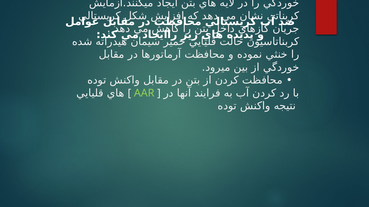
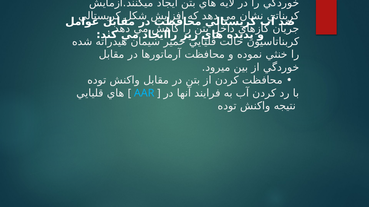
AAR colour: light green -> light blue (144, 93)
